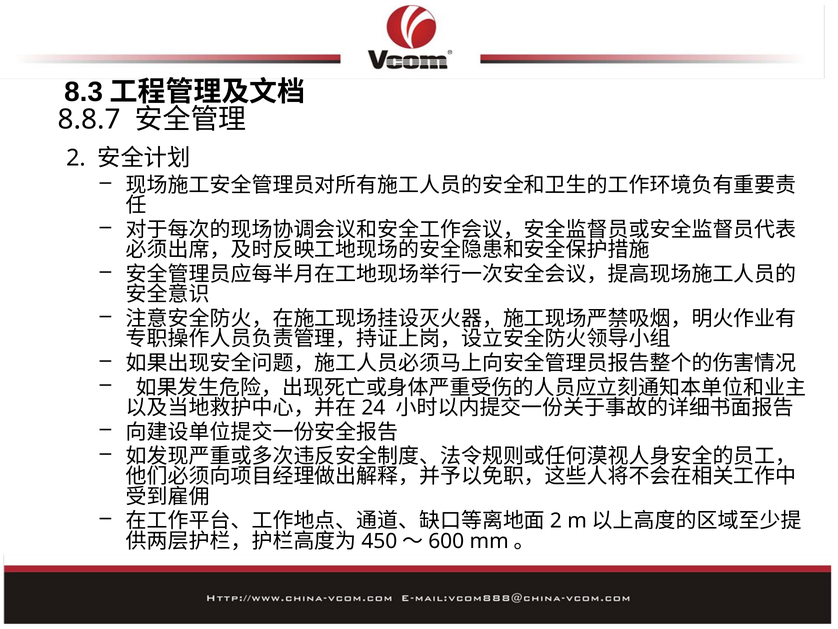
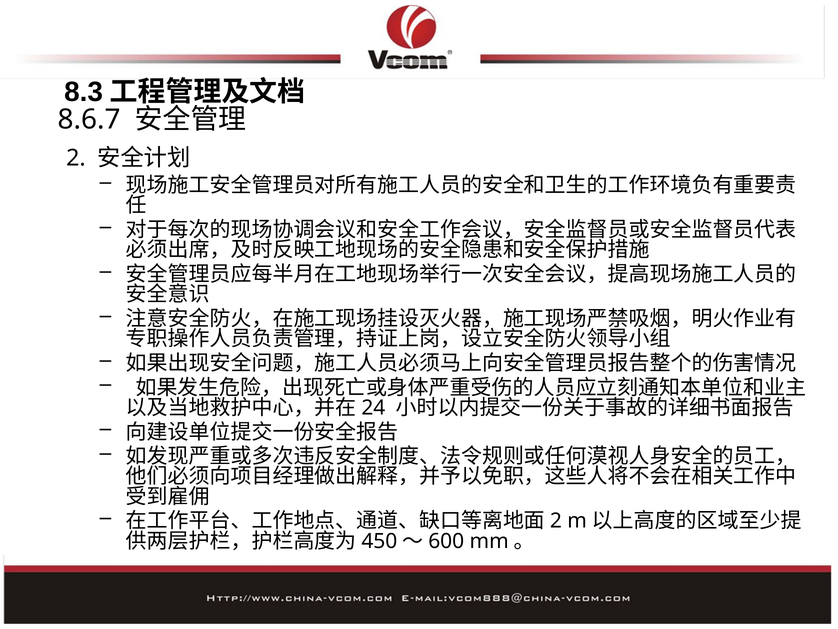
8.8.7: 8.8.7 -> 8.6.7 (89, 119)
